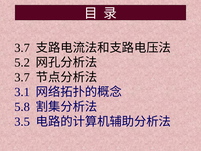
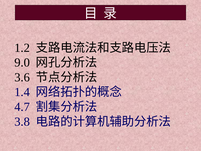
3.7: 3.7 -> 1.2 (22, 48)
5.2: 5.2 -> 9.0 (22, 62)
3.7: 3.7 -> 3.6 (22, 77)
3.1: 3.1 -> 1.4 (22, 92)
5.8: 5.8 -> 4.7 (22, 107)
3.5: 3.5 -> 3.8 (22, 121)
